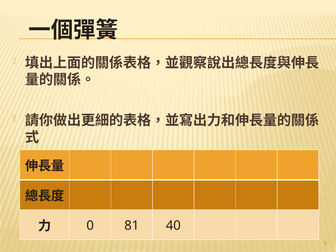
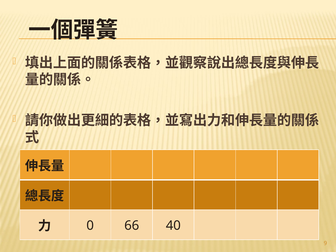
81: 81 -> 66 (132, 226)
